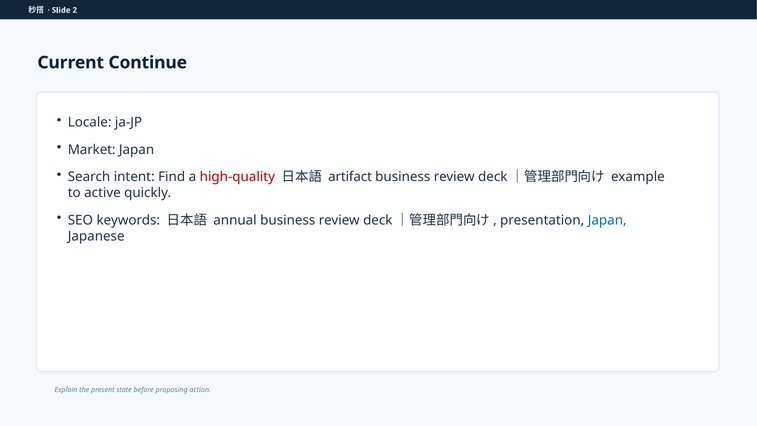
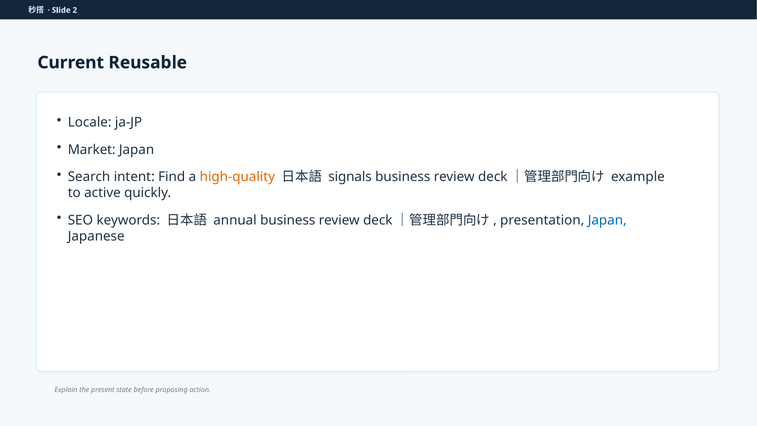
Continue: Continue -> Reusable (148, 63)
high-quality colour: red -> orange (237, 177)
artifact: artifact -> signals (350, 177)
